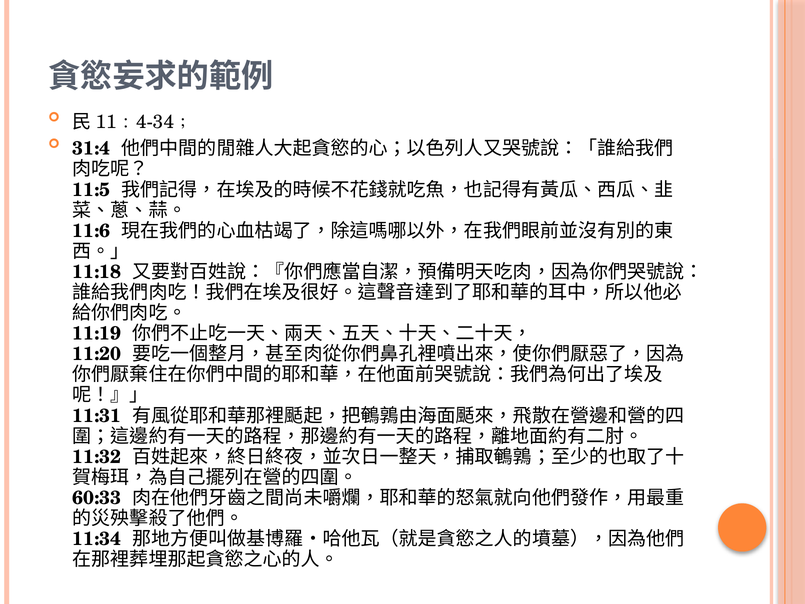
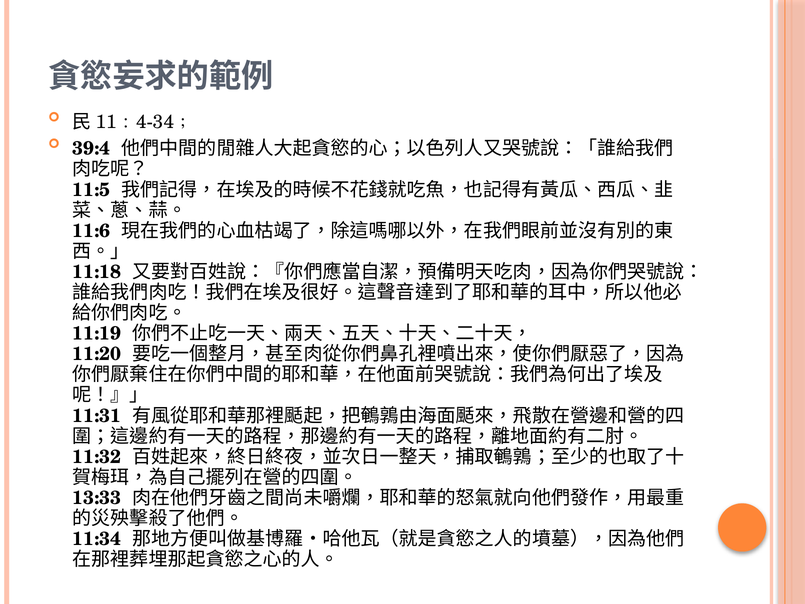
31:4: 31:4 -> 39:4 (91, 149)
60:33: 60:33 -> 13:33 (97, 498)
